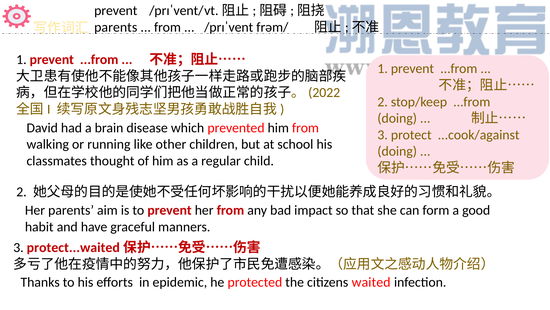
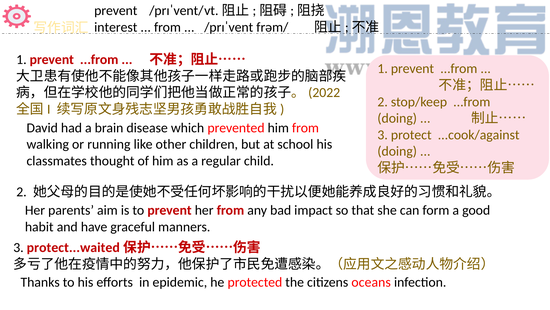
parents: parents -> interest (116, 27)
waited: waited -> oceans (371, 282)
